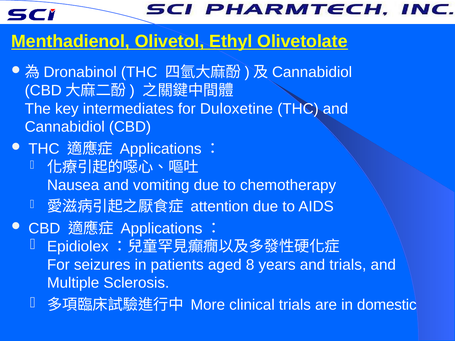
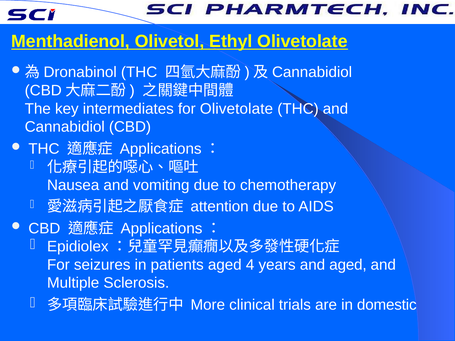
for Duloxetine: Duloxetine -> Olivetolate (236, 109)
8: 8 -> 4 (250, 265)
and trials: trials -> aged (348, 265)
